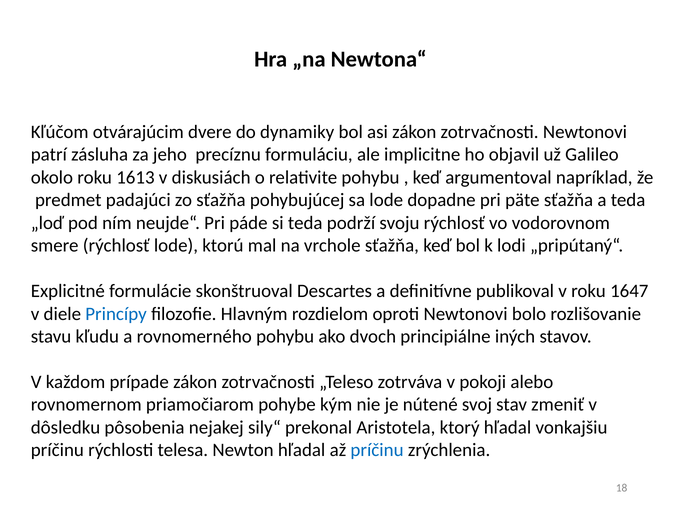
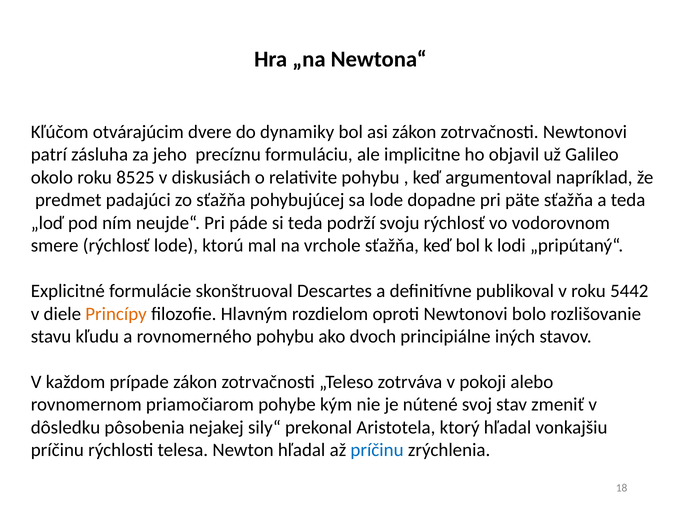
1613: 1613 -> 8525 (135, 177)
1647: 1647 -> 5442 (629, 291)
Princípy colour: blue -> orange (116, 314)
